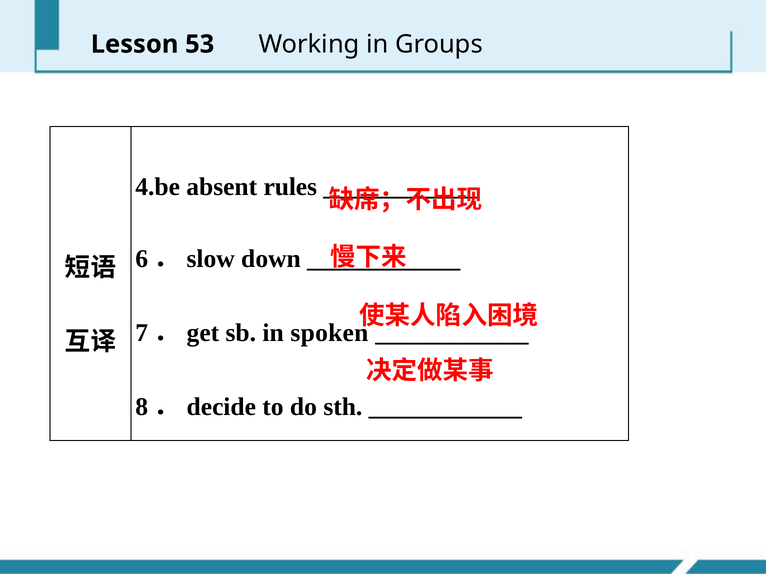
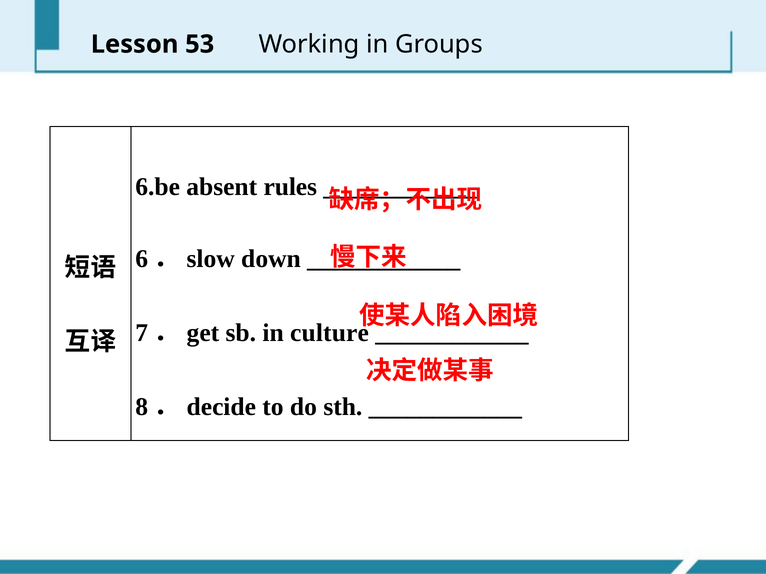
4.be: 4.be -> 6.be (158, 187)
spoken: spoken -> culture (329, 333)
